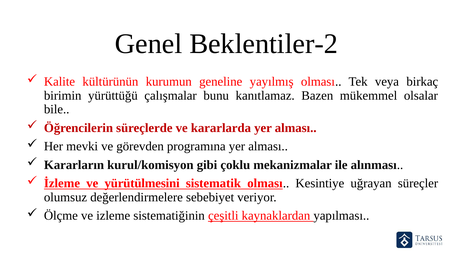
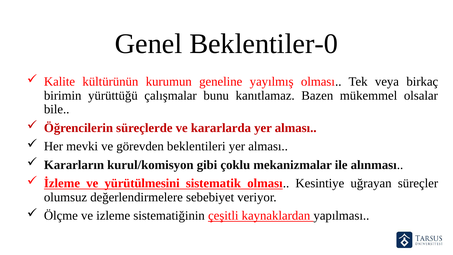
Beklentiler-2: Beklentiler-2 -> Beklentiler-0 (264, 44)
programına: programına -> beklentileri (196, 146)
